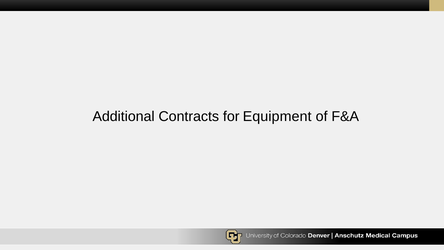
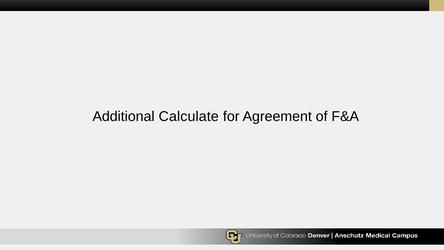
Contracts: Contracts -> Calculate (189, 116)
Equipment: Equipment -> Agreement (277, 116)
